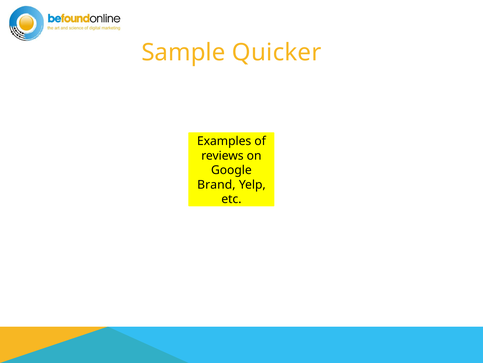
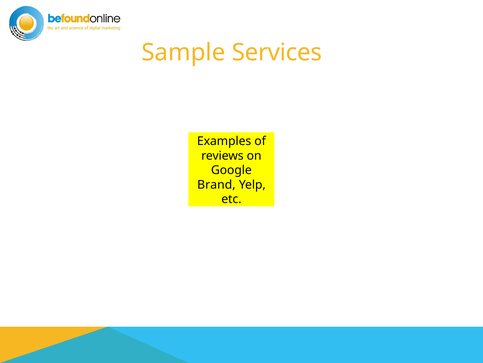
Quicker: Quicker -> Services (277, 52)
